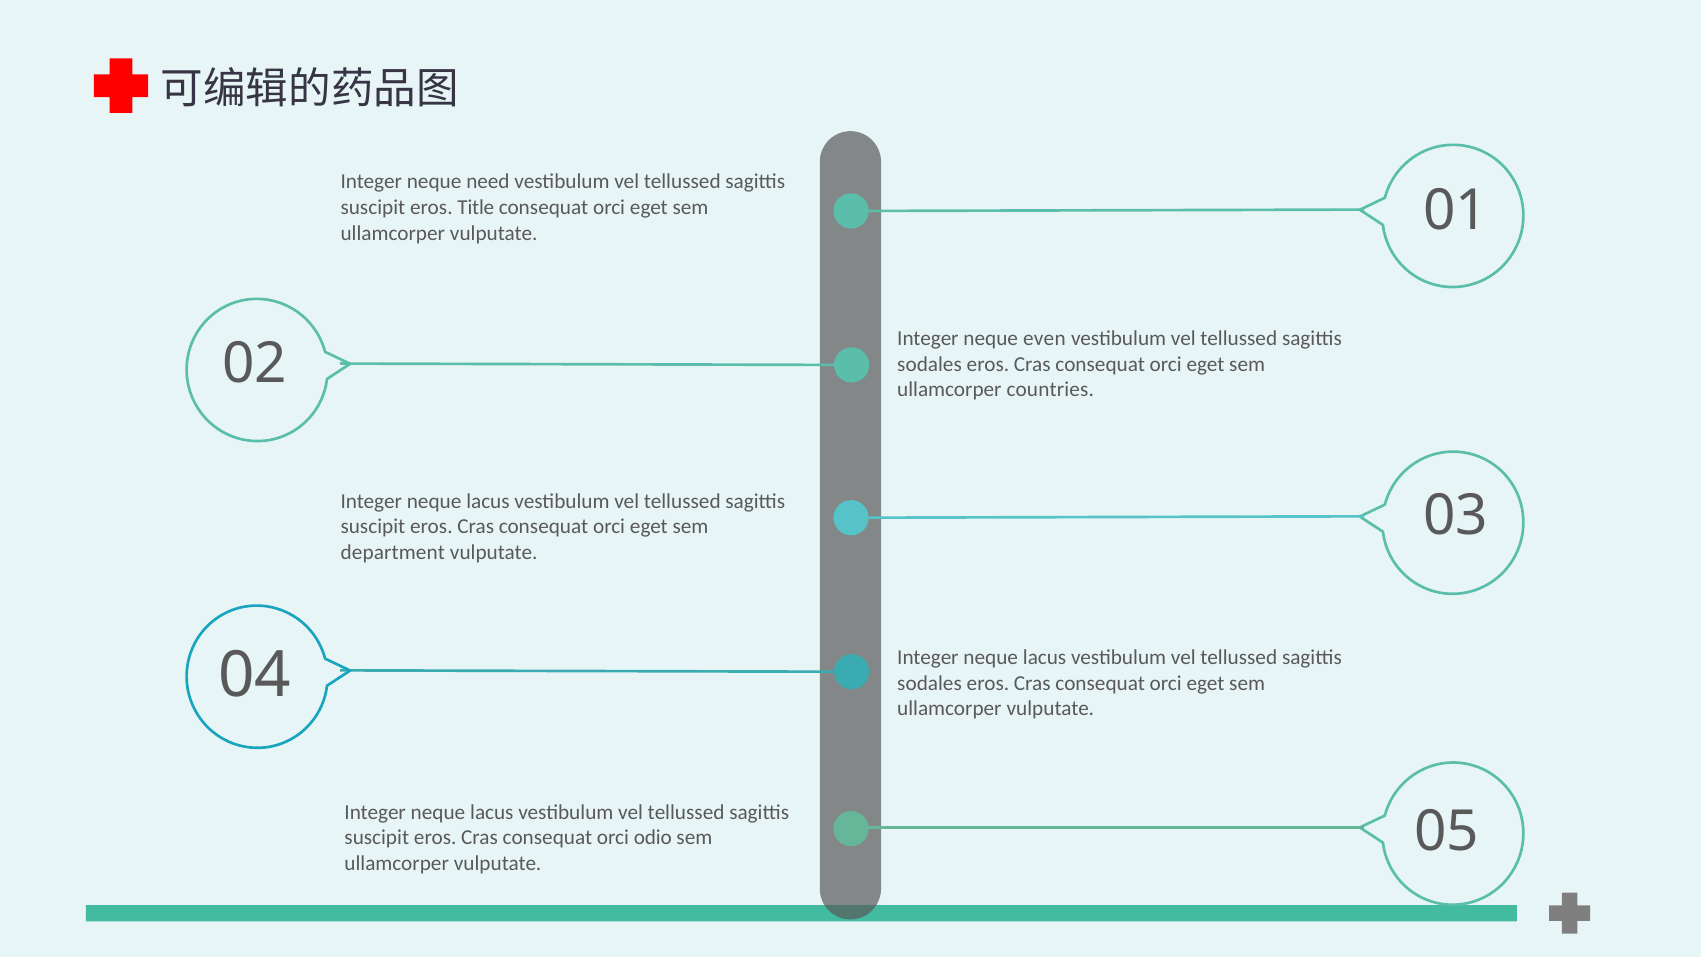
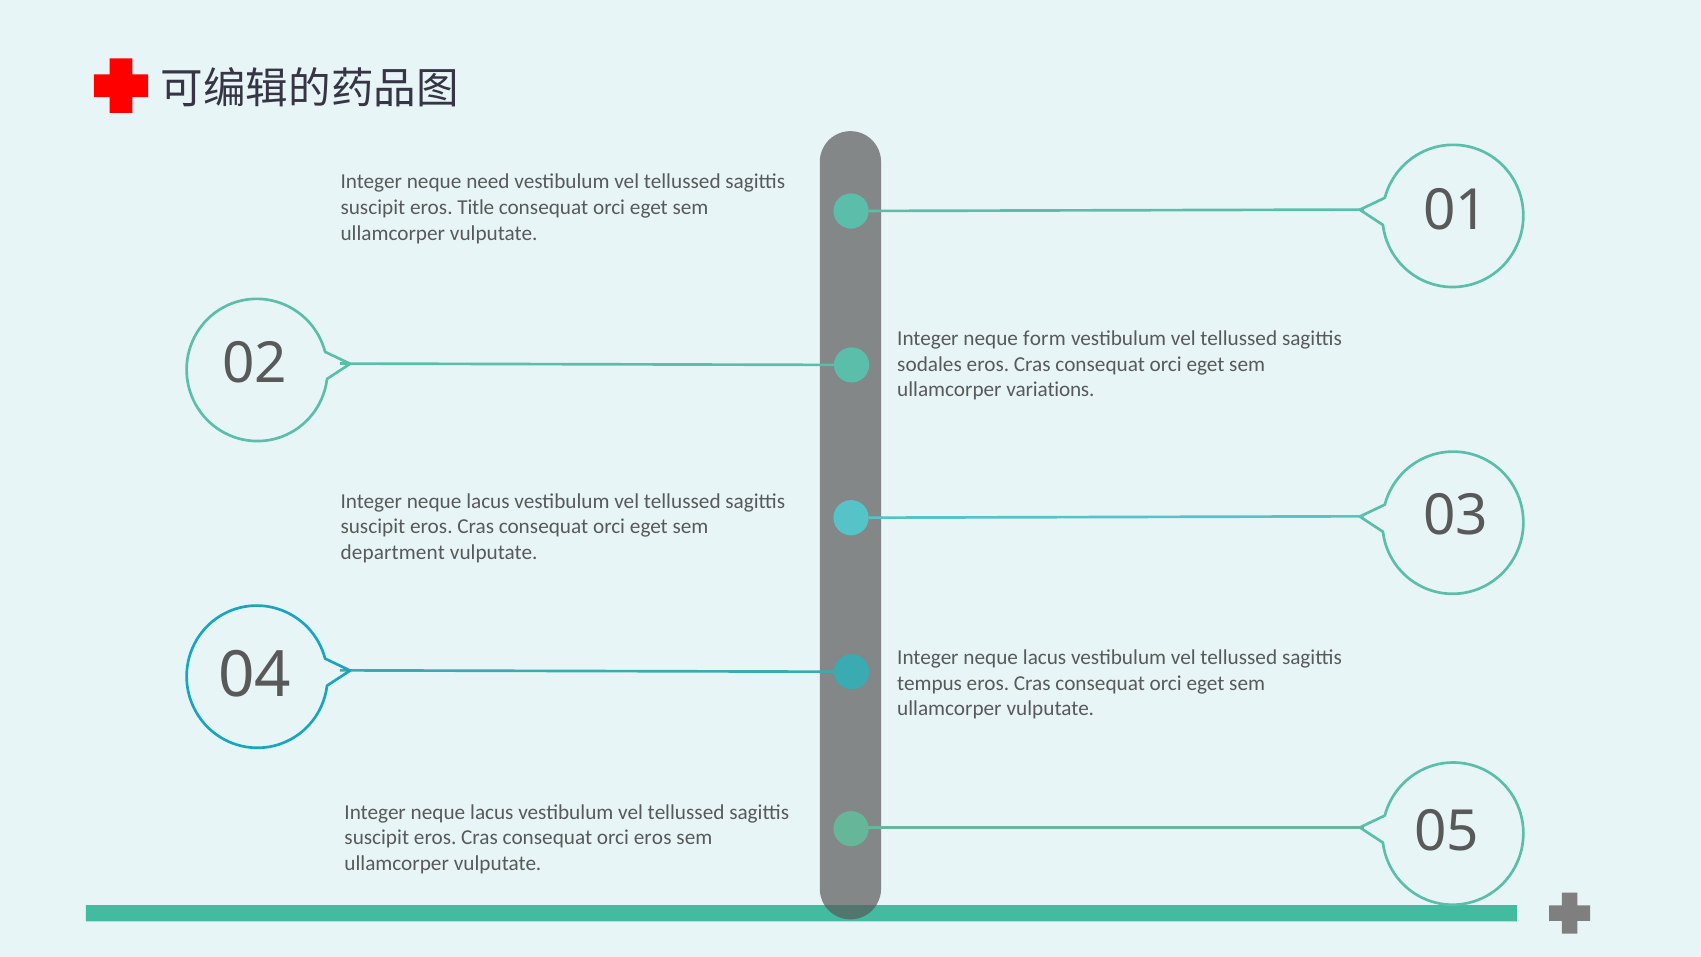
even: even -> form (1044, 339)
countries: countries -> variations (1050, 390)
sodales: sodales -> tempus (930, 683)
orci odio: odio -> eros (653, 837)
